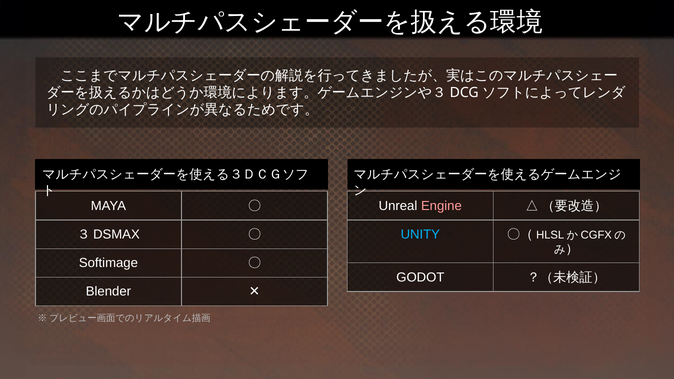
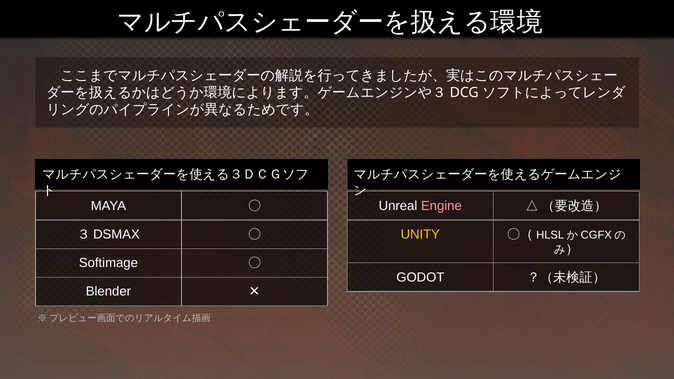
UNITY colour: light blue -> yellow (420, 234)
